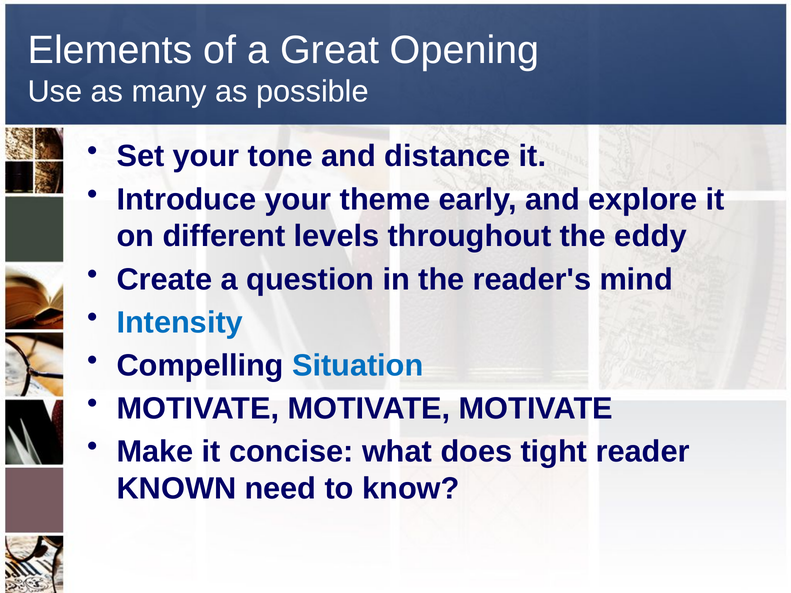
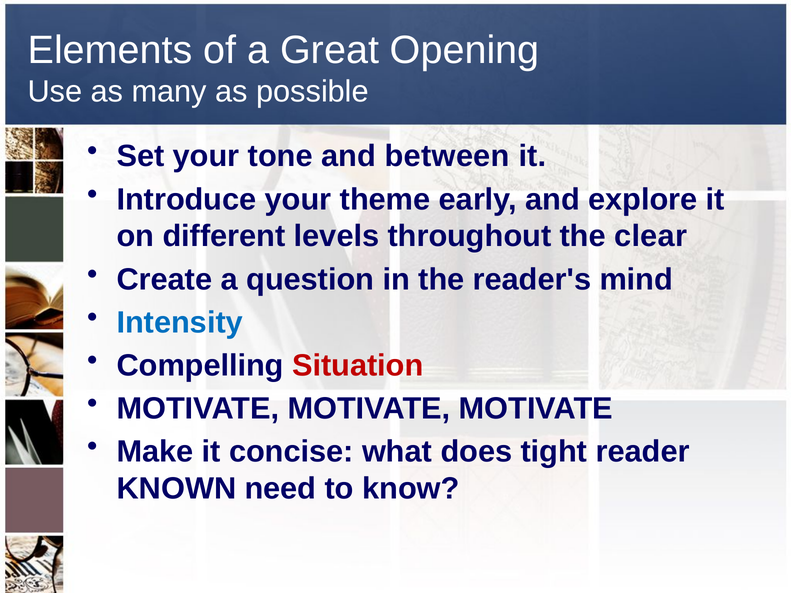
distance: distance -> between (447, 156)
eddy: eddy -> clear (651, 236)
Situation colour: blue -> red (358, 366)
